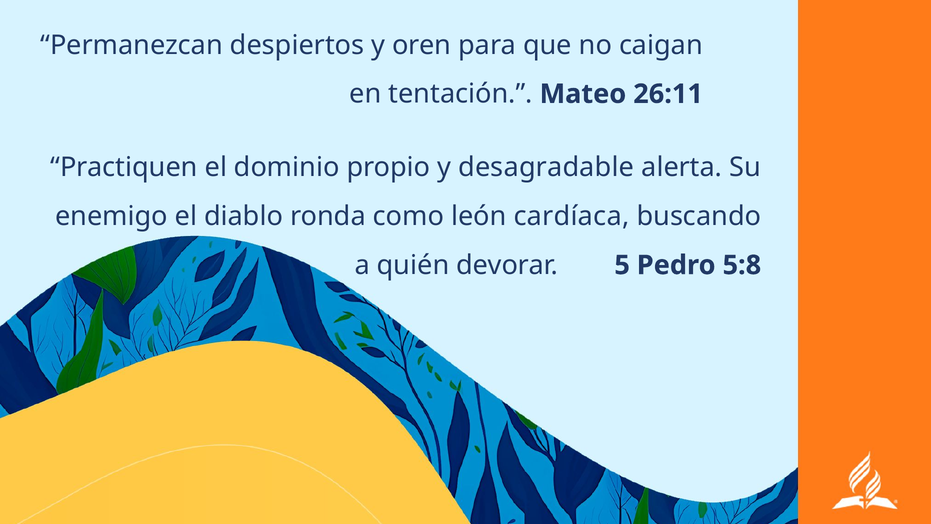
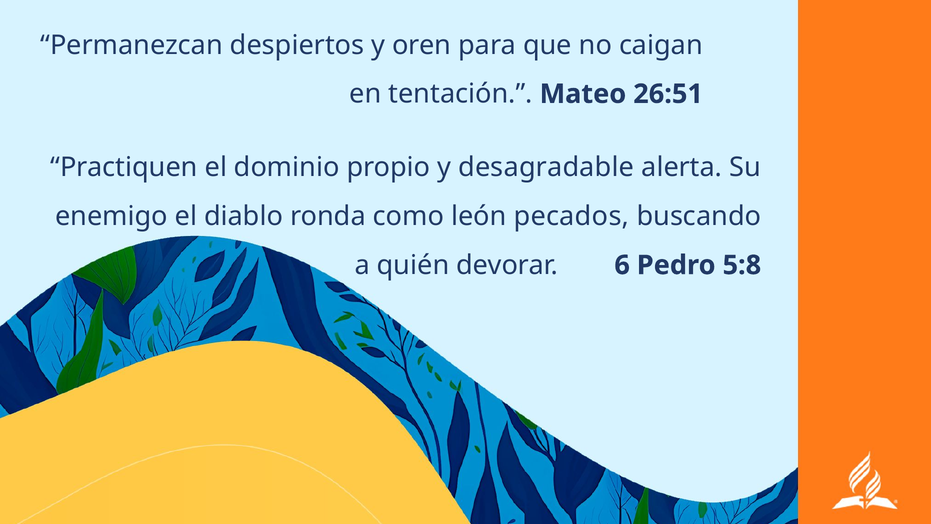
26:11: 26:11 -> 26:51 (668, 94)
cardíaca: cardíaca -> pecados (571, 216)
5: 5 -> 6 (622, 265)
